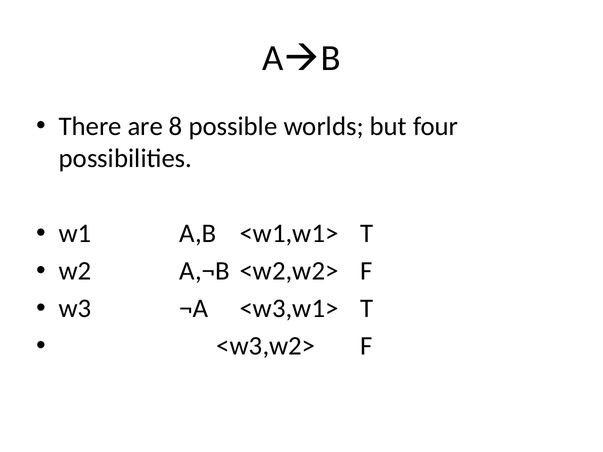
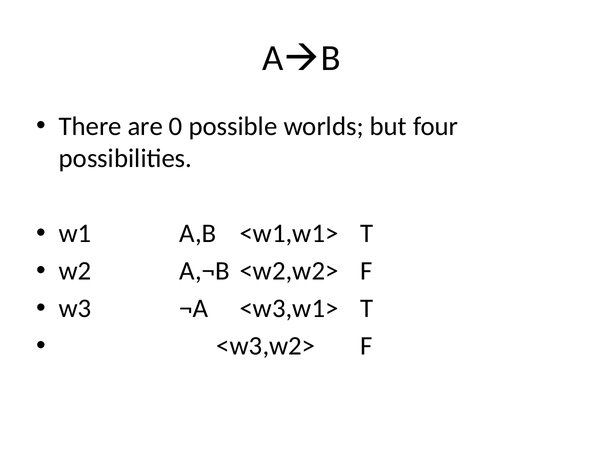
8: 8 -> 0 (176, 126)
